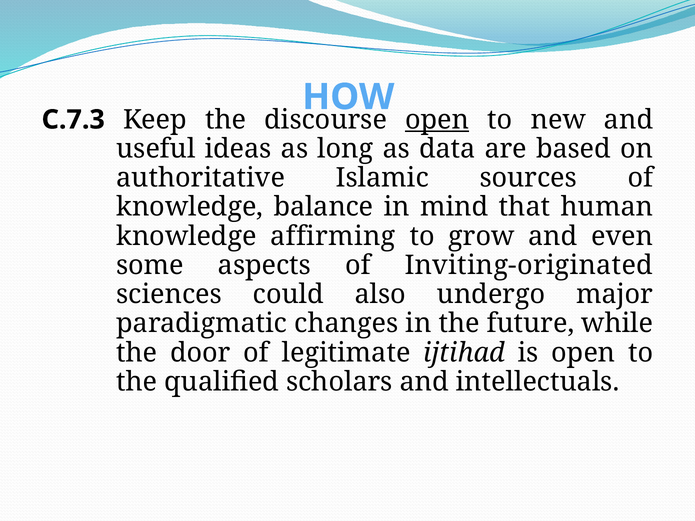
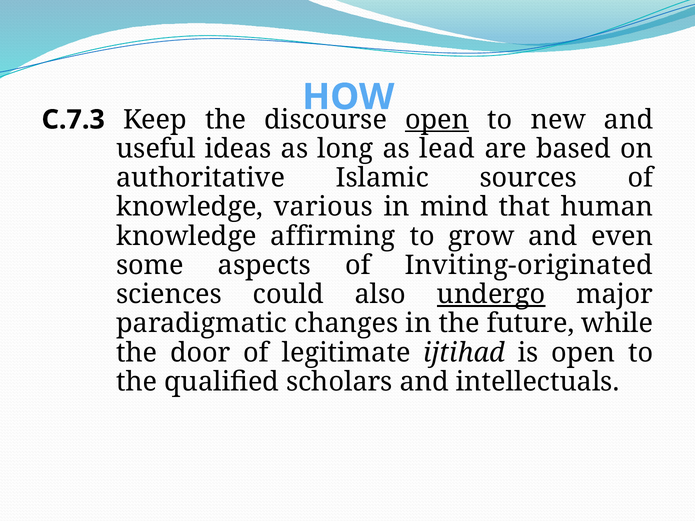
data: data -> lead (447, 149)
balance: balance -> various (323, 207)
undergo underline: none -> present (491, 295)
